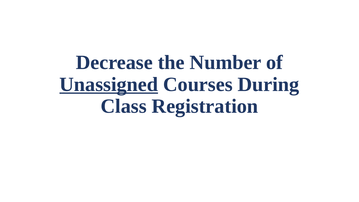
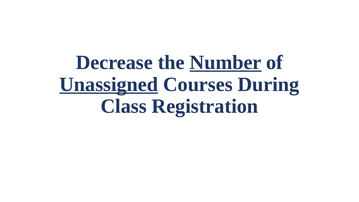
Number underline: none -> present (226, 63)
